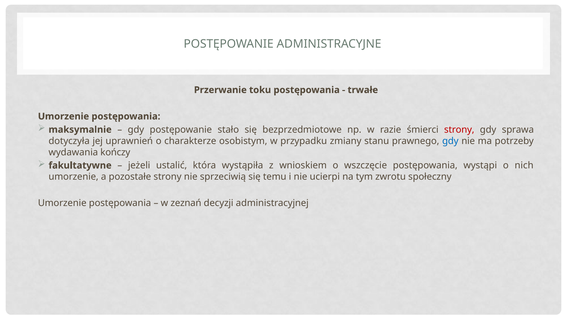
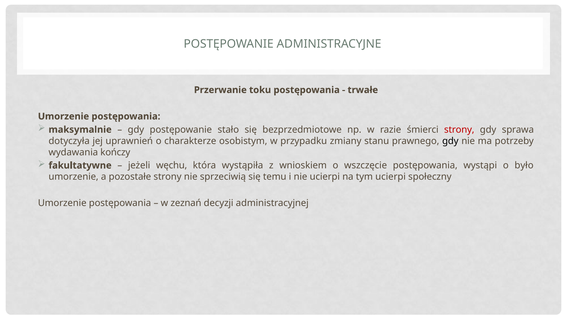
gdy colour: blue -> black (450, 141)
ustalić: ustalić -> węchu (172, 165)
nich: nich -> było (524, 165)
tym zwrotu: zwrotu -> ucierpi (391, 177)
